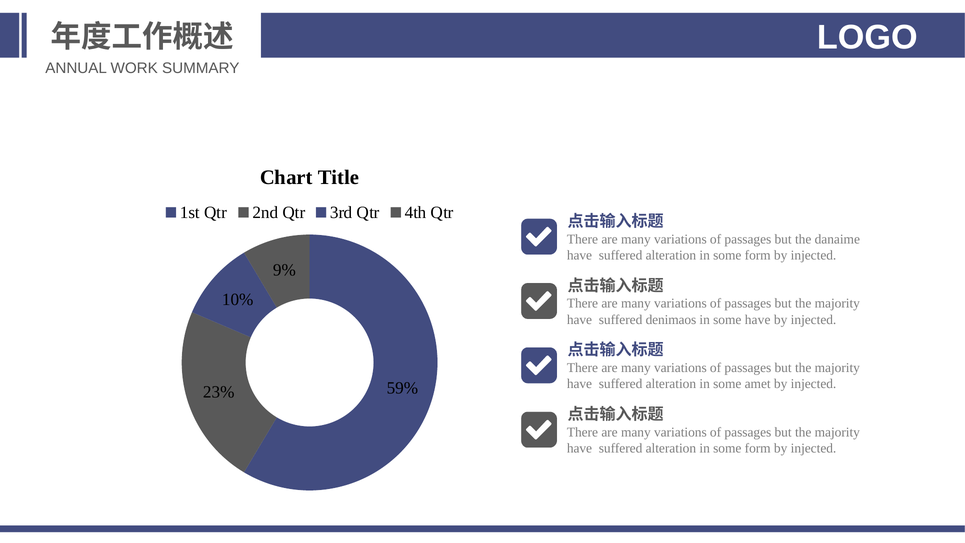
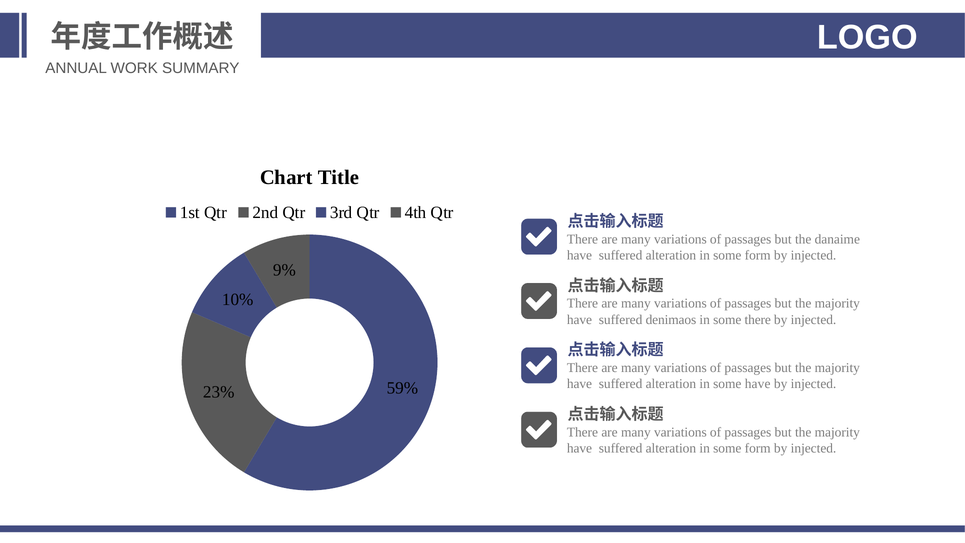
some have: have -> there (758, 319)
some amet: amet -> have (758, 384)
